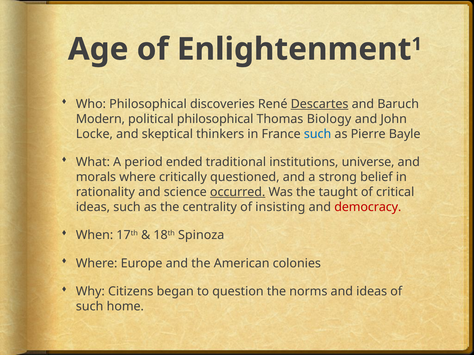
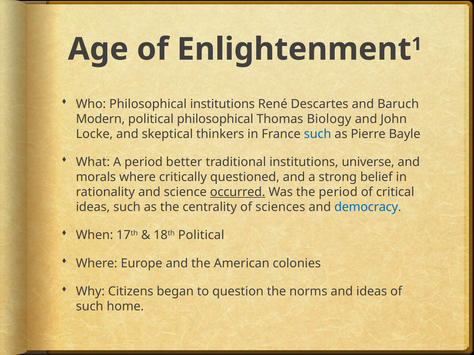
Philosophical discoveries: discoveries -> institutions (222, 104)
Descartes underline: present -> none (320, 104)
ended: ended -> better (184, 162)
the taught: taught -> period (338, 192)
insisting: insisting -> sciences (280, 207)
democracy colour: red -> blue (368, 207)
18th Spinoza: Spinoza -> Political (201, 236)
